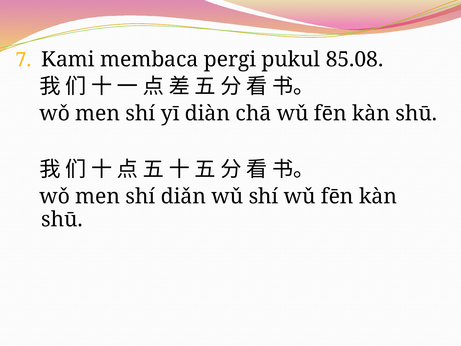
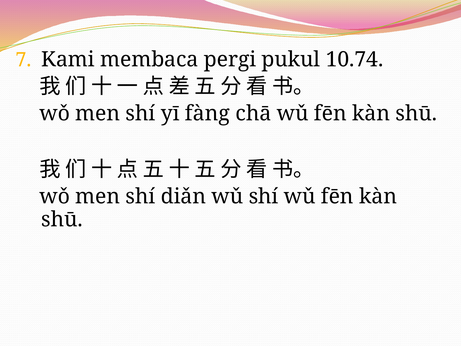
85.08: 85.08 -> 10.74 (355, 60)
diàn: diàn -> fàng (207, 113)
